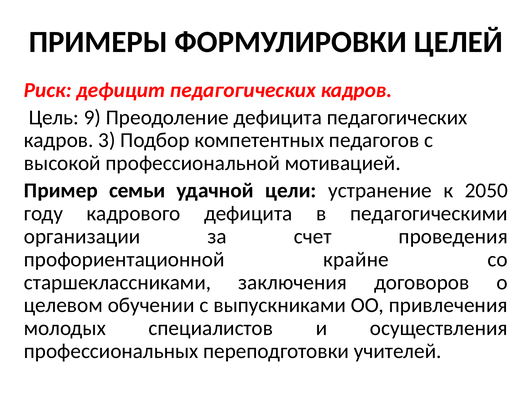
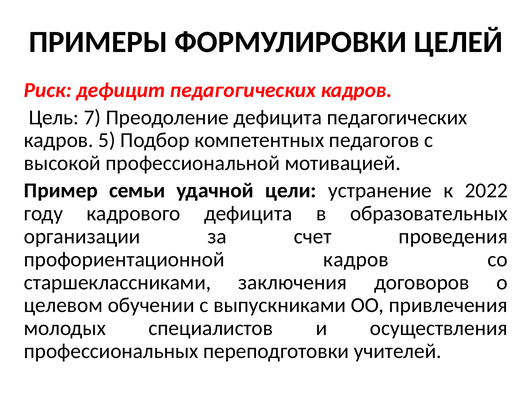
9: 9 -> 7 (92, 117)
3: 3 -> 5 (107, 140)
2050: 2050 -> 2022 (486, 190)
педагогическими: педагогическими -> образовательных (429, 213)
профориентационной крайне: крайне -> кадров (356, 259)
